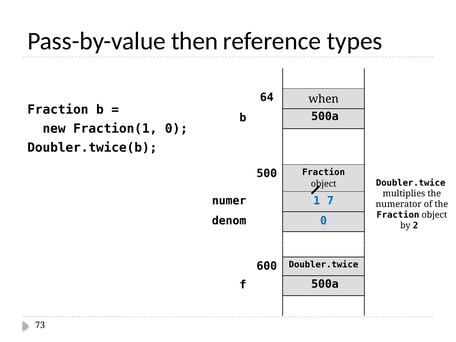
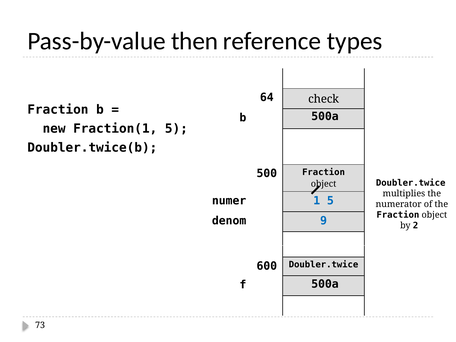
when: when -> check (324, 99)
Fraction(1 0: 0 -> 5 (176, 129)
1 7: 7 -> 5 (330, 201)
denom 0: 0 -> 9 (324, 221)
